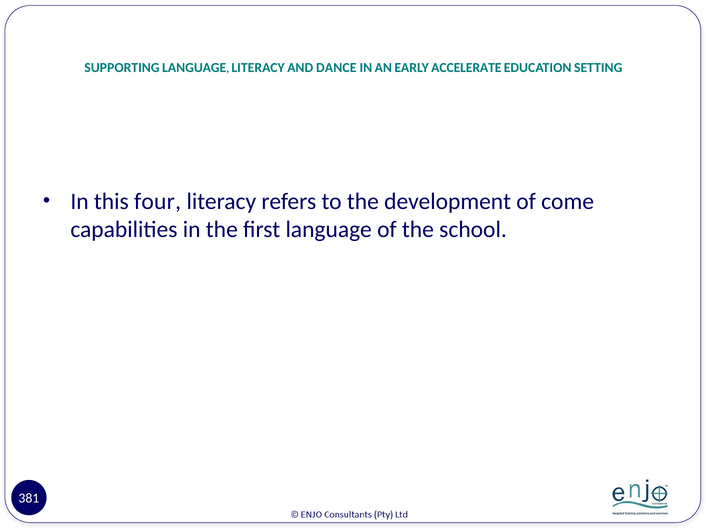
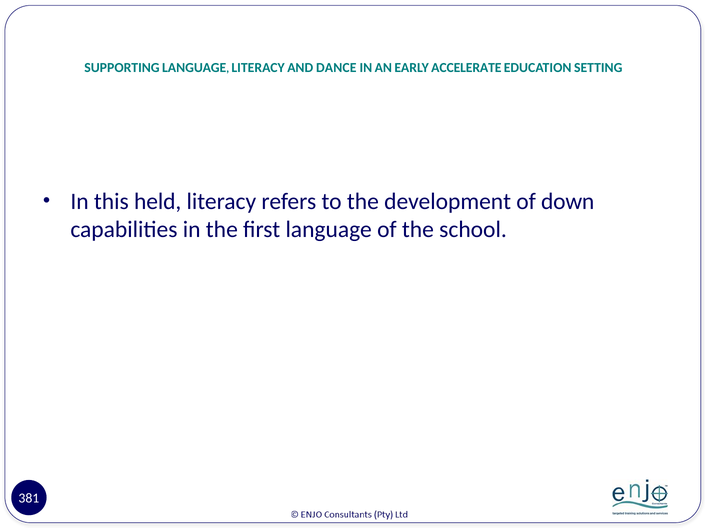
four: four -> held (158, 201)
come: come -> down (568, 201)
